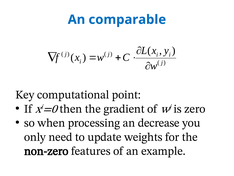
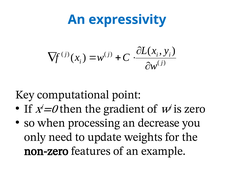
comparable: comparable -> expressivity (127, 20)
